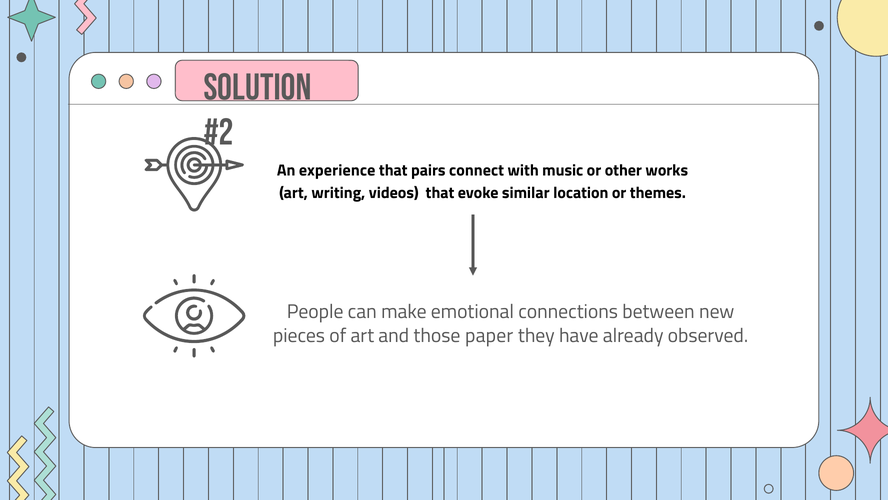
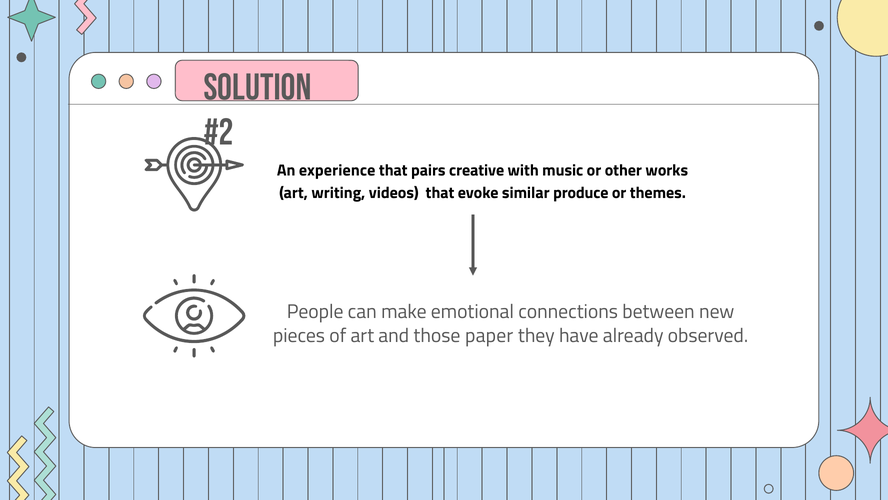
connect: connect -> creative (477, 170)
location: location -> produce (581, 193)
